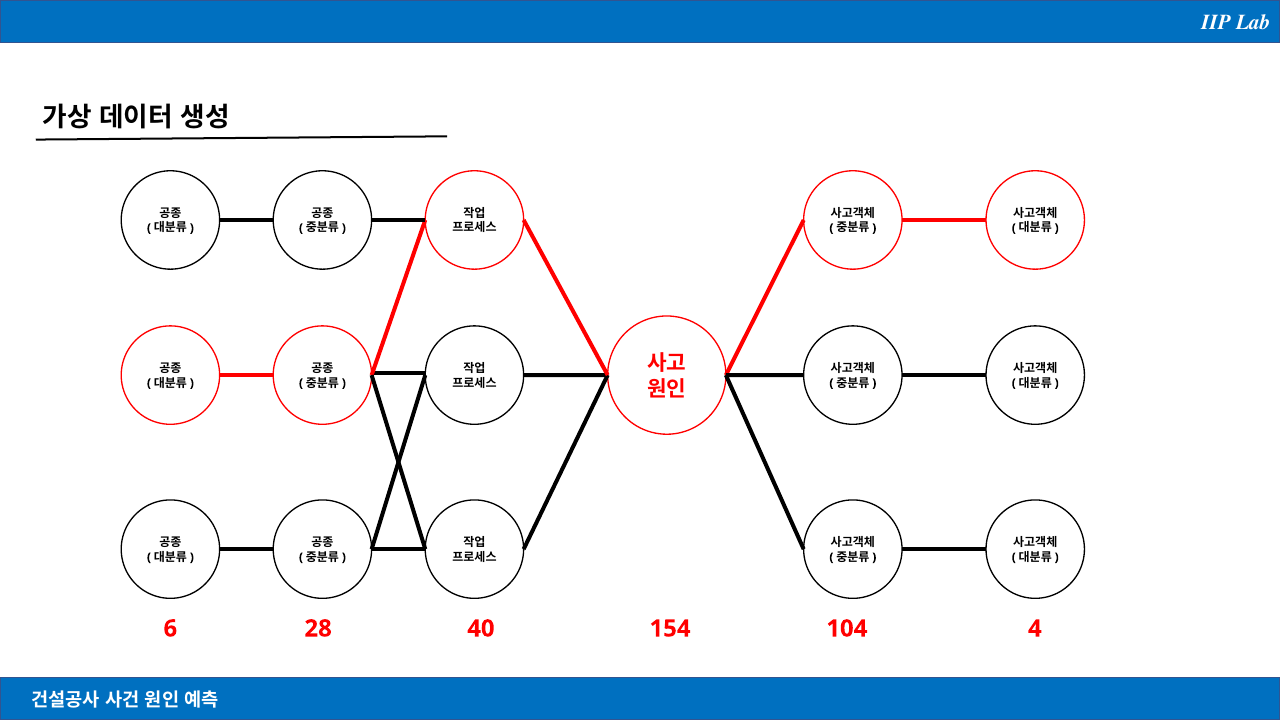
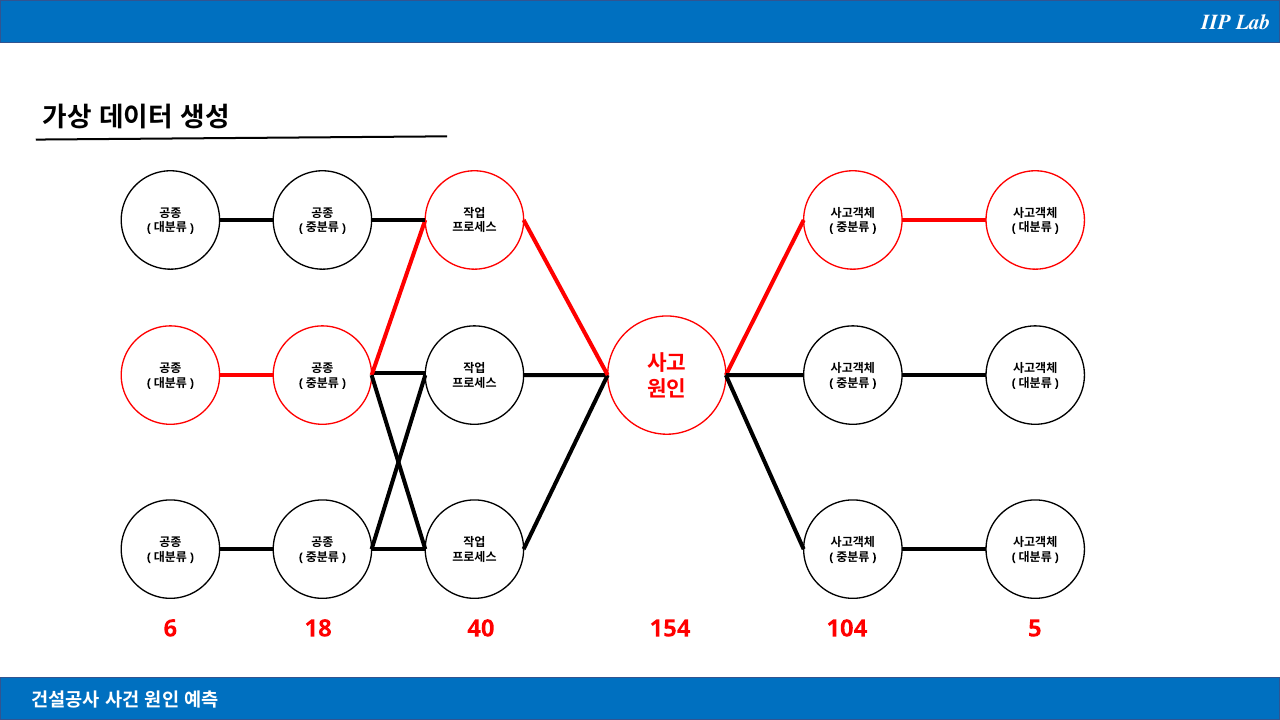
28: 28 -> 18 (318, 629)
4: 4 -> 5 (1035, 629)
